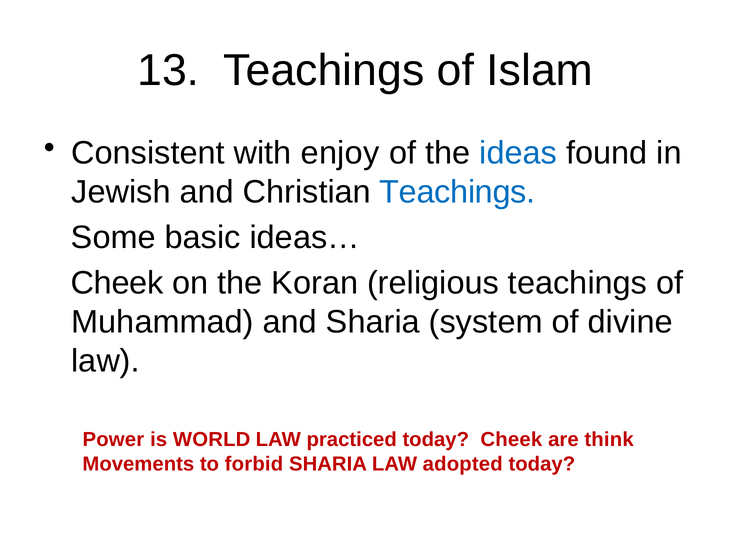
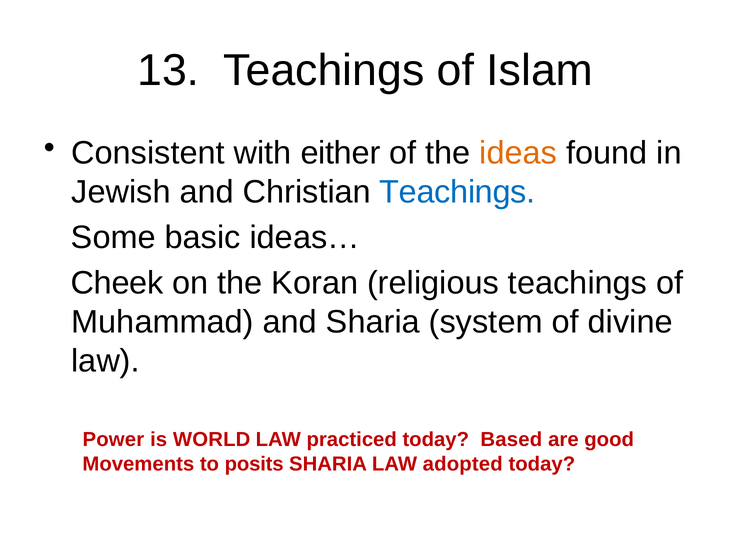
enjoy: enjoy -> either (340, 153)
ideas colour: blue -> orange (518, 153)
today Cheek: Cheek -> Based (511, 440)
think: think -> good (609, 440)
forbid: forbid -> posits (254, 464)
